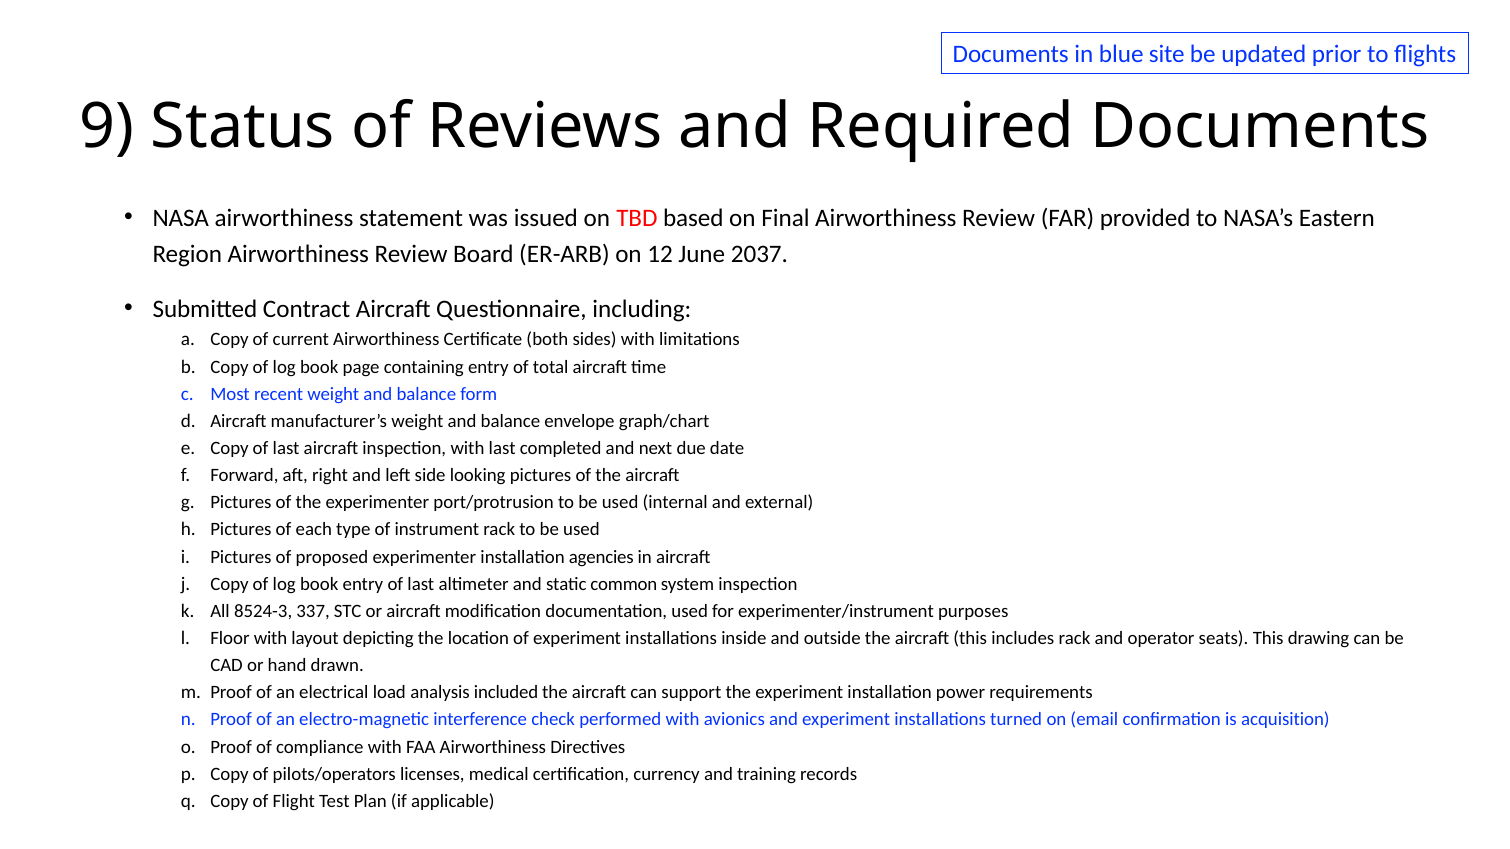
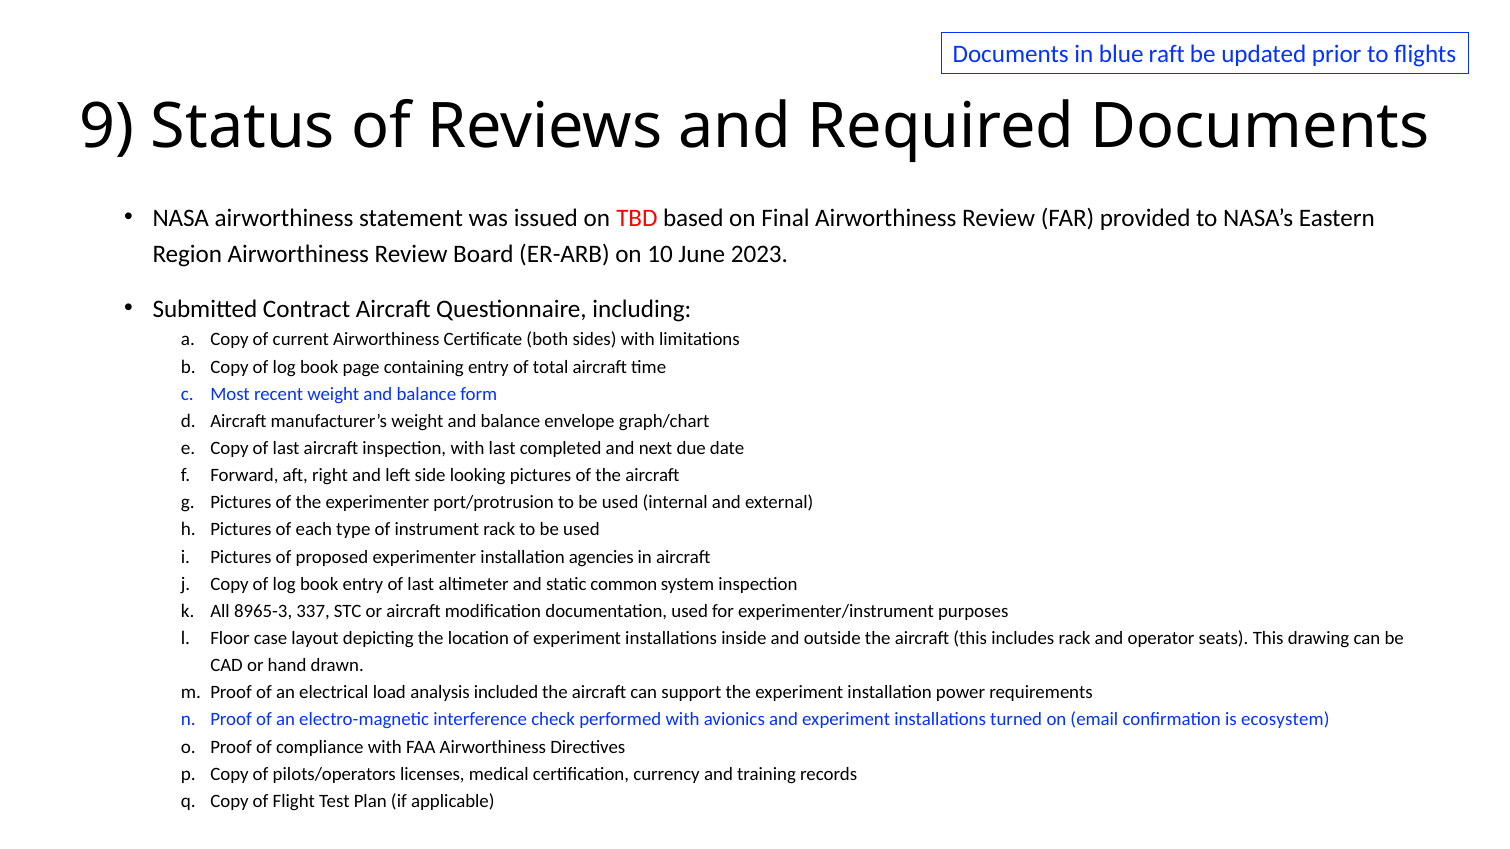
site: site -> raft (1167, 55)
12: 12 -> 10 (660, 254)
2037: 2037 -> 2023 (759, 254)
8524-3: 8524-3 -> 8965-3 (263, 611)
Floor with: with -> case (271, 638)
acquisition: acquisition -> ecosystem (1285, 720)
